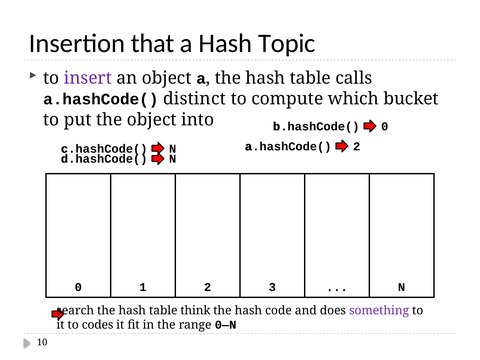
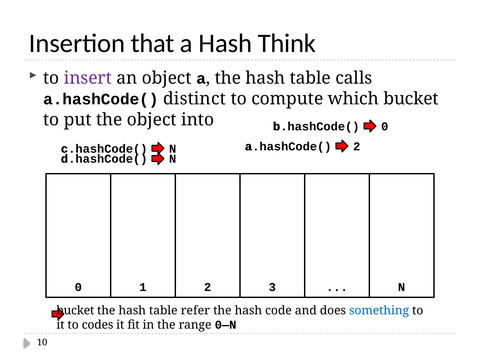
Topic: Topic -> Think (287, 43)
search: search -> bucket (75, 310)
think: think -> refer (195, 310)
something colour: purple -> blue (379, 310)
